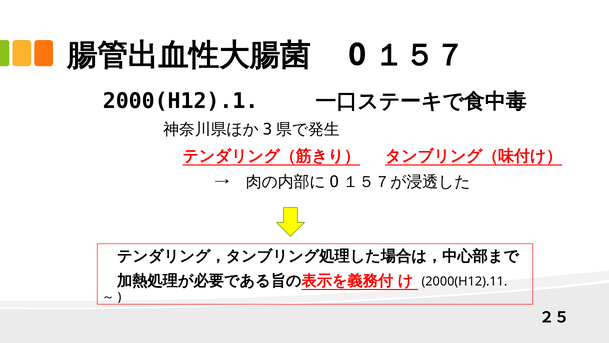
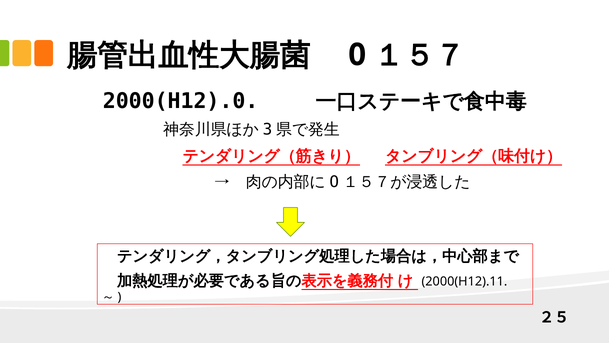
2000(H12).1: 2000(H12).1 -> 2000(H12).0 (181, 101)
